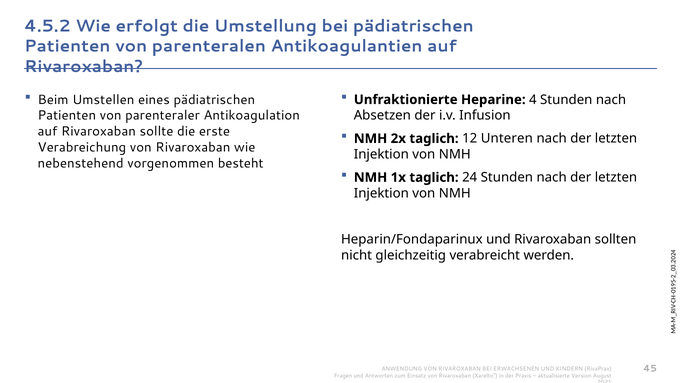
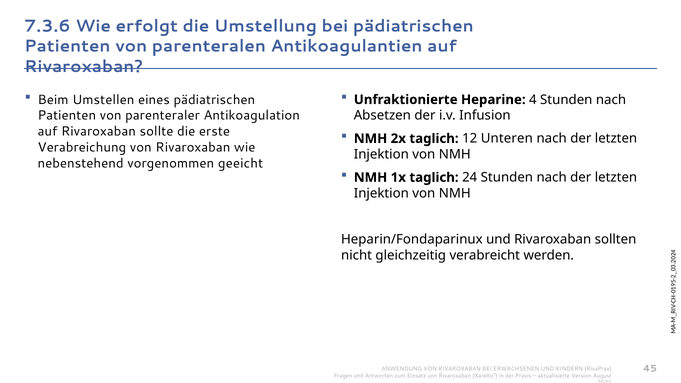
4.5.2: 4.5.2 -> 7.3.6 (47, 26)
besteht: besteht -> geeicht (241, 163)
